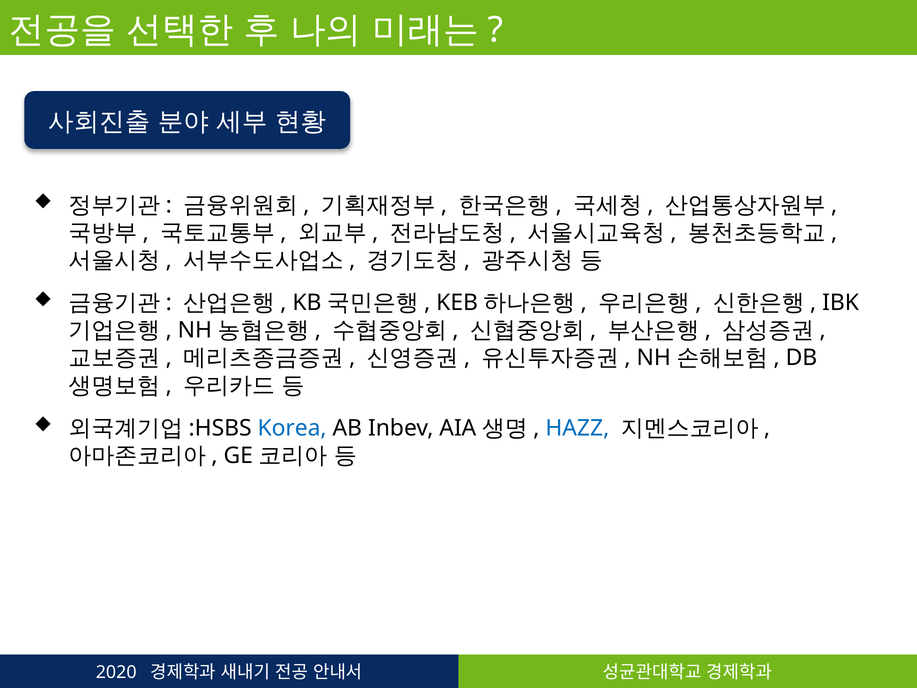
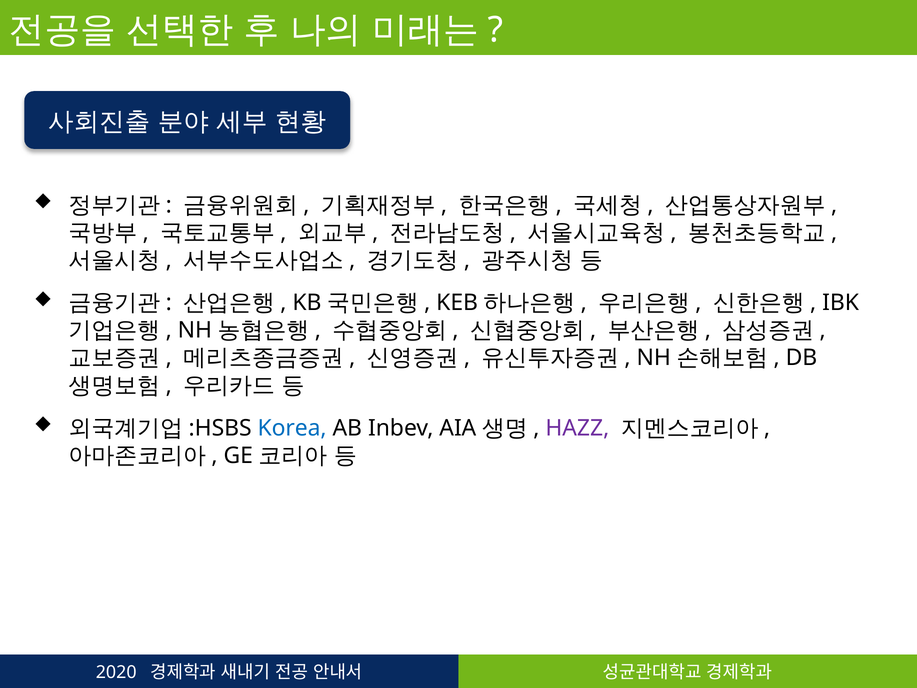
HAZZ colour: blue -> purple (577, 428)
